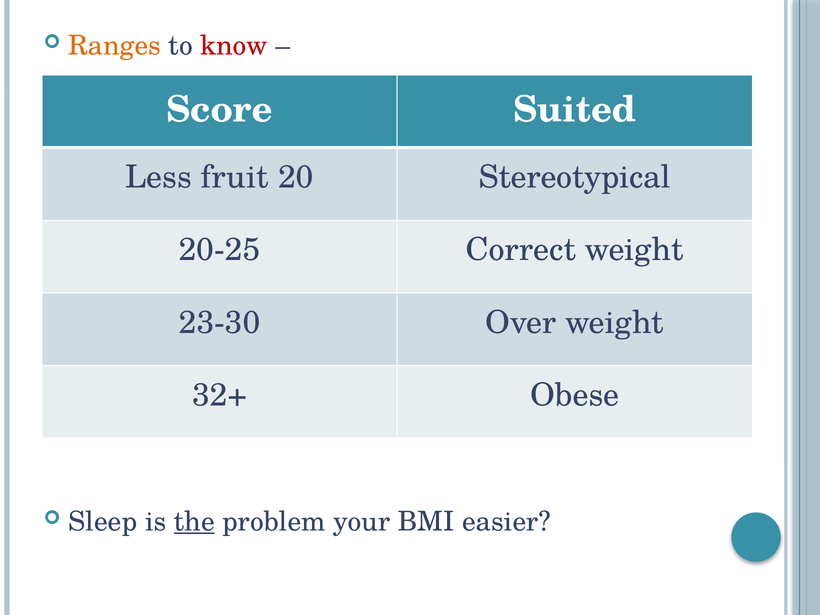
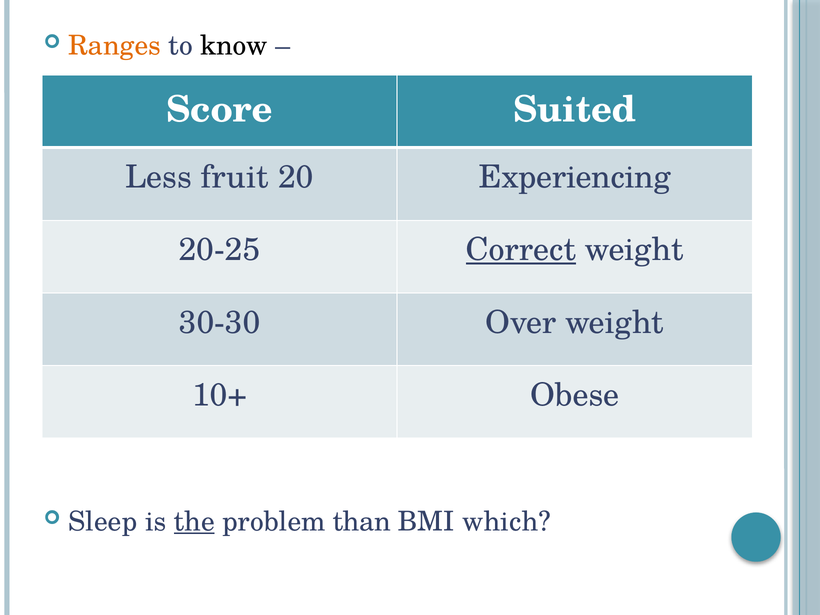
know colour: red -> black (234, 46)
Stereotypical: Stereotypical -> Experiencing (575, 177)
Correct underline: none -> present (521, 250)
23-30: 23-30 -> 30-30 (220, 323)
32+: 32+ -> 10+ (220, 395)
your: your -> than (362, 522)
easier: easier -> which (506, 522)
